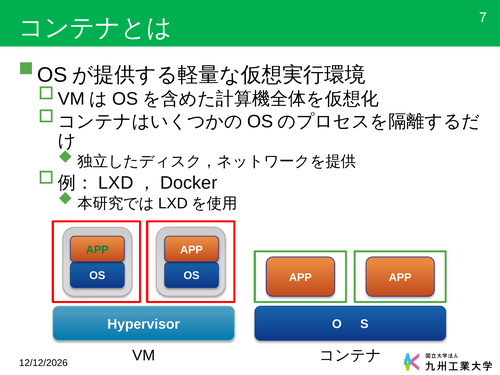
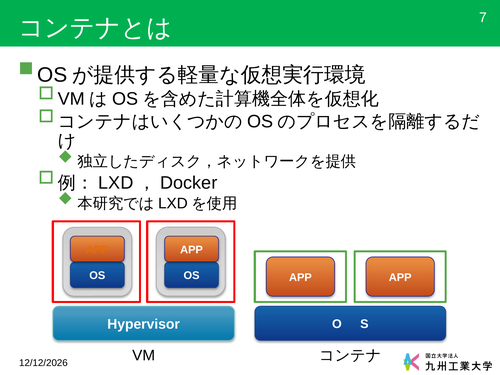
APP colour: green -> orange (97, 250)
